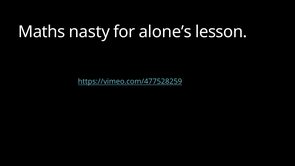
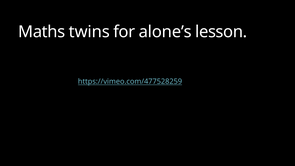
nasty: nasty -> twins (89, 32)
